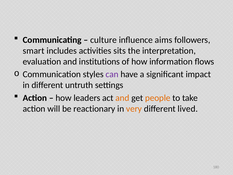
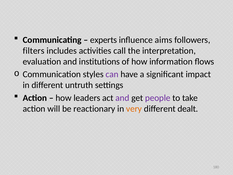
culture: culture -> experts (104, 40)
smart: smart -> filters (34, 51)
sits: sits -> call (120, 51)
and colour: orange -> purple (122, 98)
people colour: orange -> purple (158, 98)
lived: lived -> dealt (188, 109)
